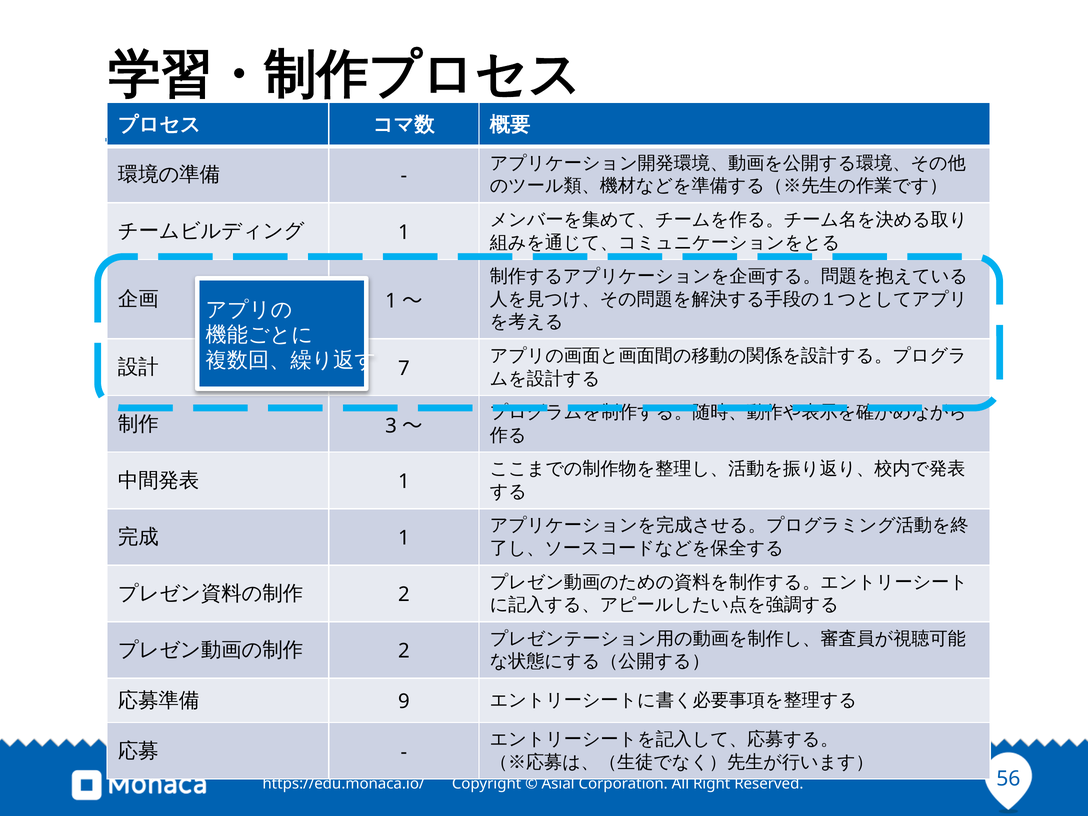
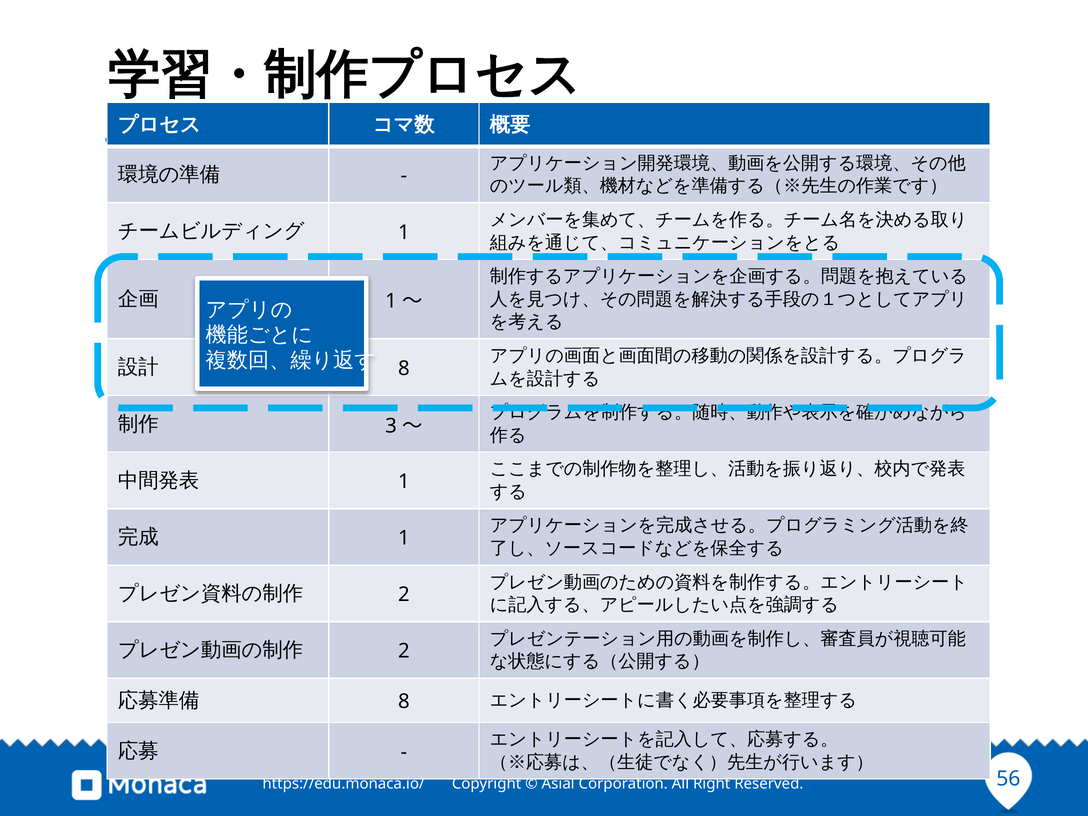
7: 7 -> 8 (404, 368)
9: 9 -> 8 (404, 702)
